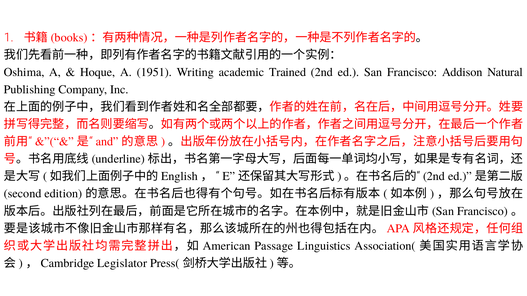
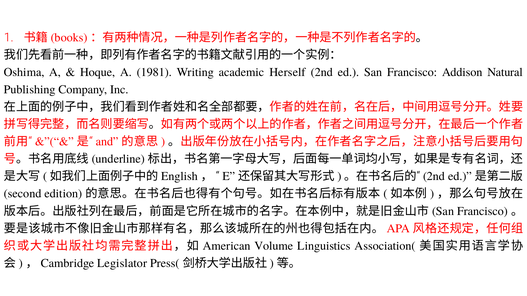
1951: 1951 -> 1981 (154, 72)
Trained: Trained -> Herself (288, 72)
Passage: Passage -> Volume (274, 246)
